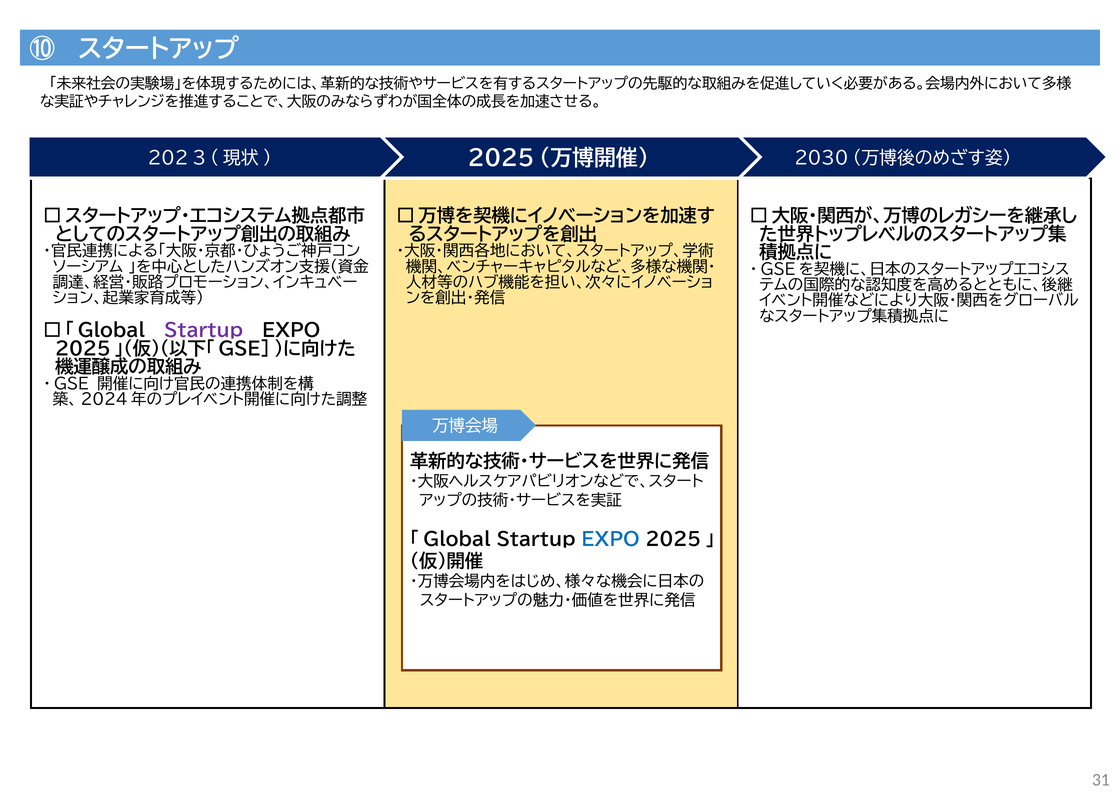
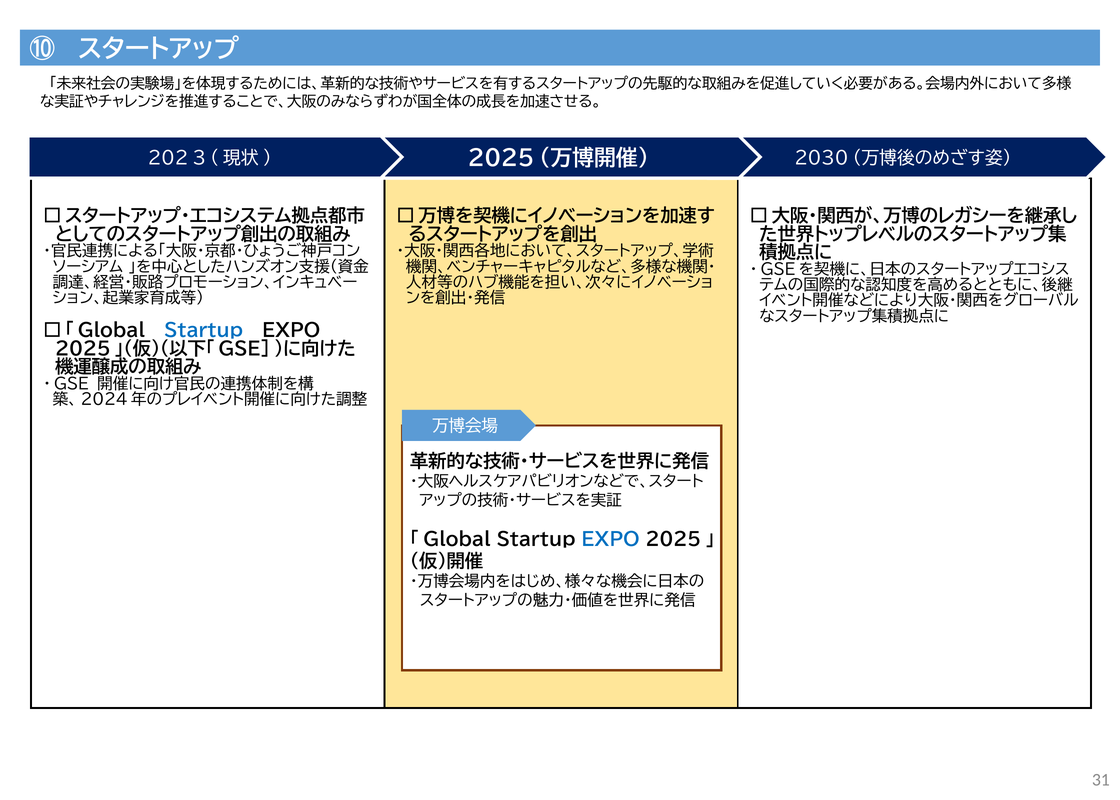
Startup colour: purple -> blue (204, 331)
